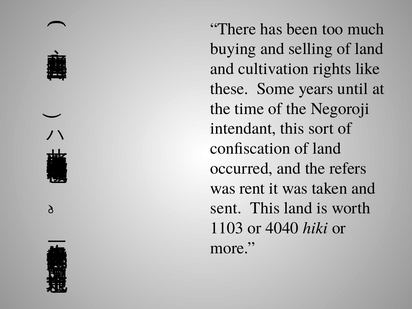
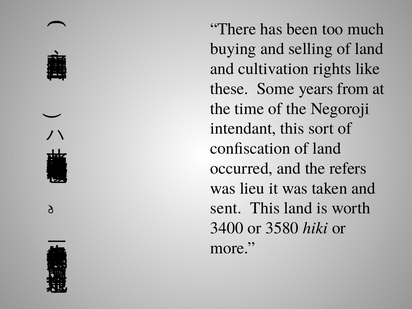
until: until -> from (353, 89)
rent: rent -> lieu (252, 188)
1103: 1103 -> 3400 (227, 228)
4040: 4040 -> 3580 (282, 228)
